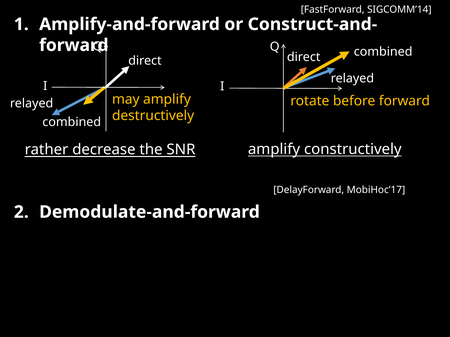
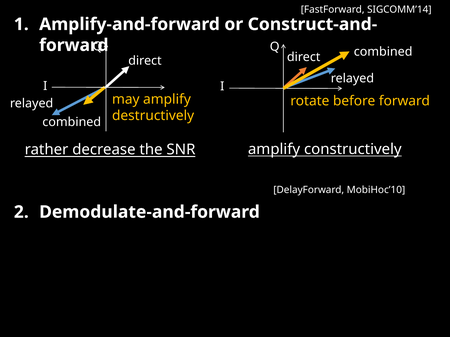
MobiHoc’17: MobiHoc’17 -> MobiHoc’10 (376, 190)
